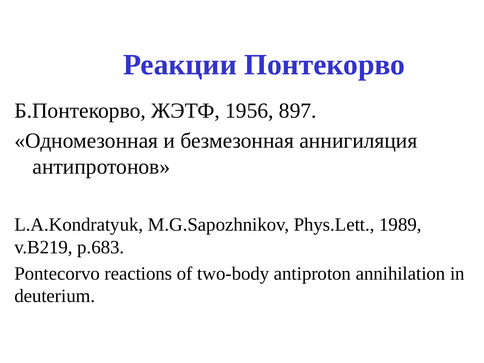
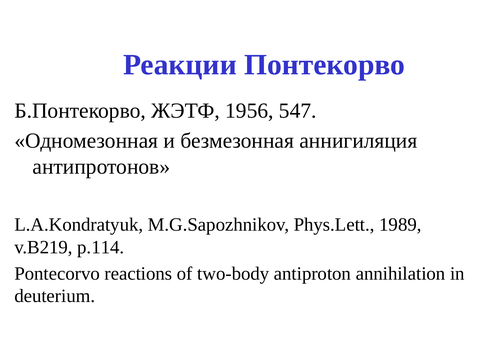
897: 897 -> 547 (298, 111)
p.683: p.683 -> p.114 (101, 247)
